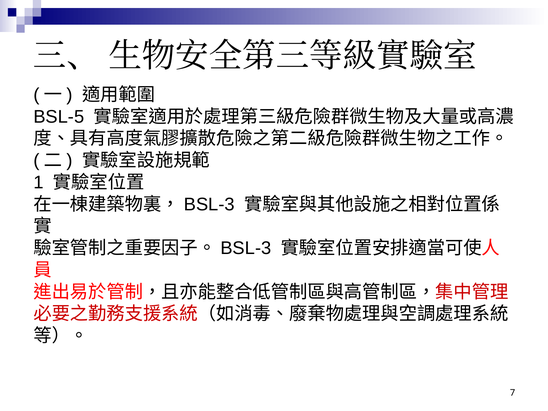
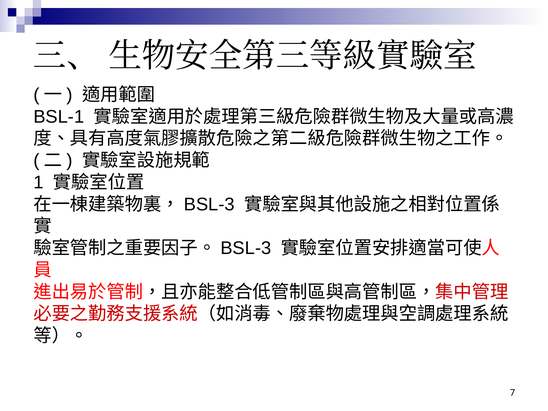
BSL-5: BSL-5 -> BSL-1 (59, 117)
